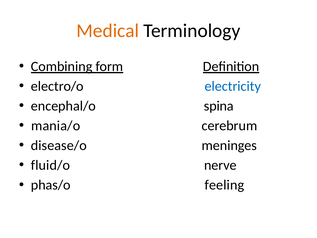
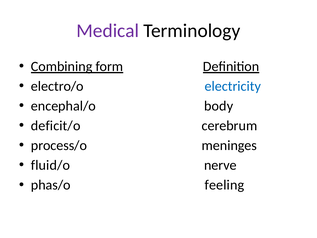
Medical colour: orange -> purple (108, 31)
spina: spina -> body (219, 106)
mania/o: mania/o -> deficit/o (56, 126)
disease/o: disease/o -> process/o (59, 145)
